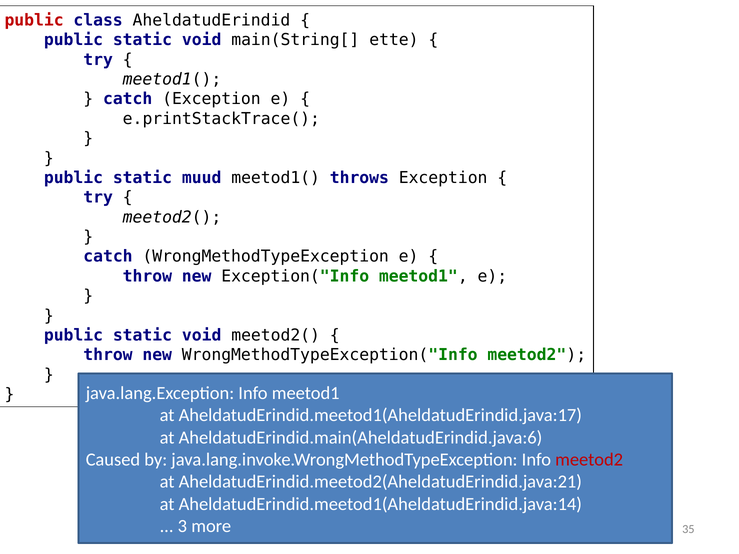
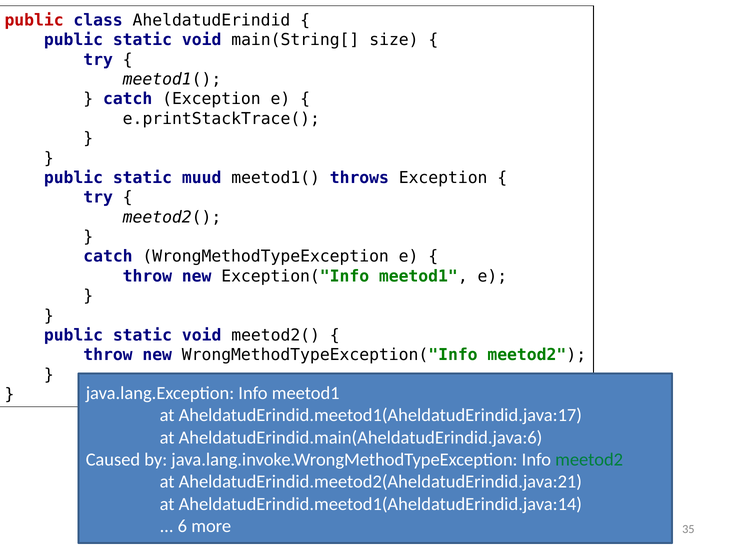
ette: ette -> size (394, 40)
meetod2 colour: red -> green (589, 460)
3: 3 -> 6 (182, 526)
